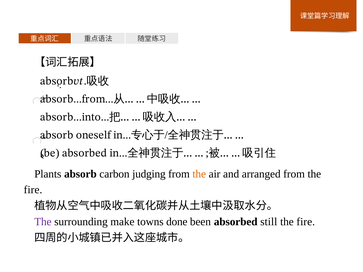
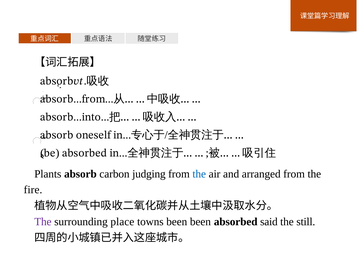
the colour: orange -> blue (199, 174)
make: make -> place (122, 222)
towns done: done -> been (177, 222)
still: still -> said (269, 222)
fire: fire -> still (306, 222)
